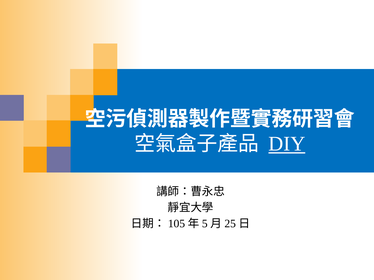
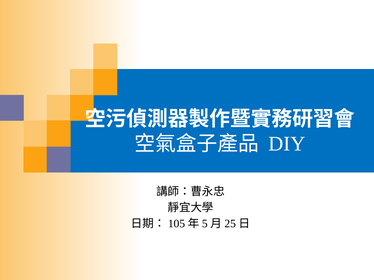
DIY underline: present -> none (287, 144)
